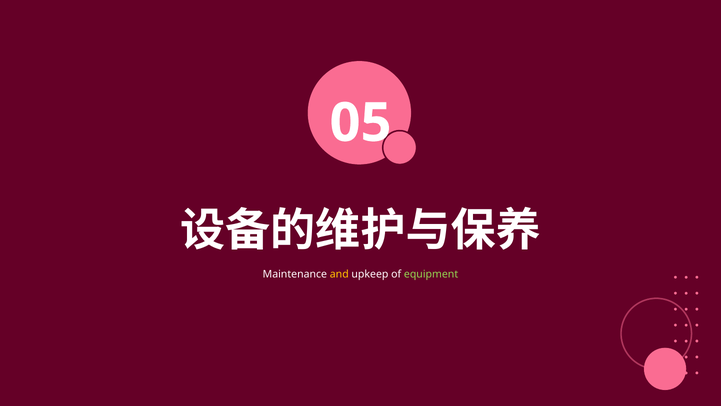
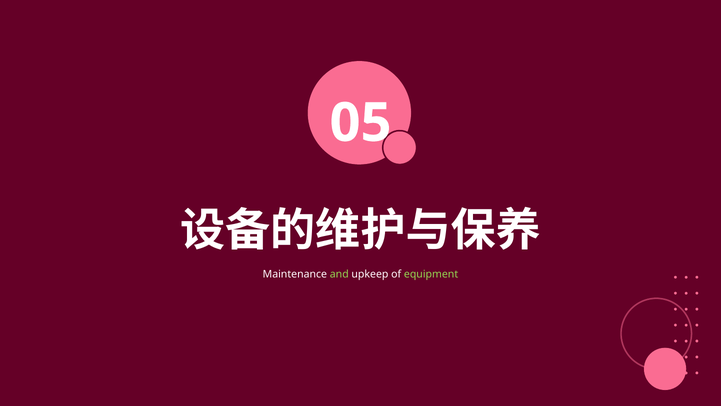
and colour: yellow -> light green (339, 274)
